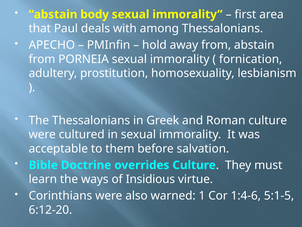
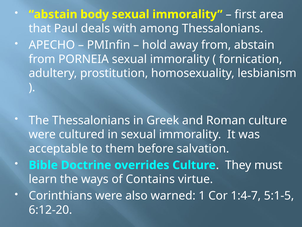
Insidious: Insidious -> Contains (150, 179)
1:4-6: 1:4-6 -> 1:4-7 (246, 195)
